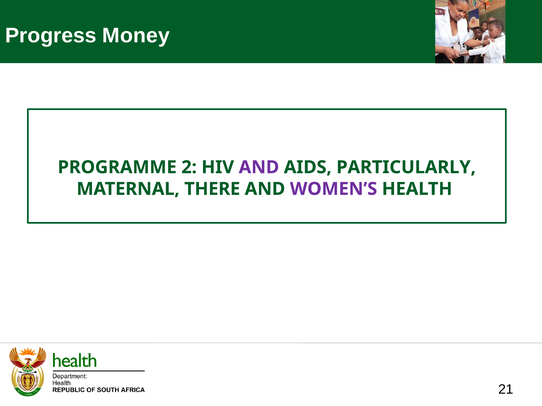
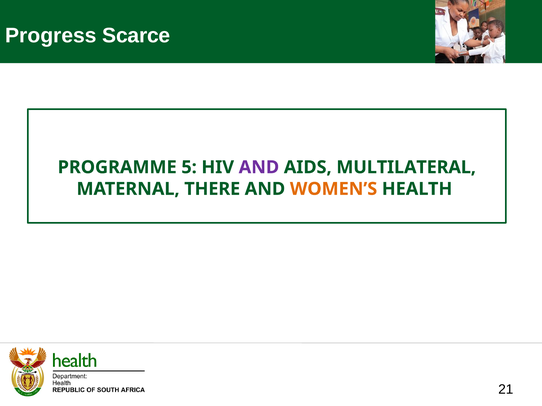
Money: Money -> Scarce (136, 36)
2: 2 -> 5 (189, 167)
PARTICULARLY: PARTICULARLY -> MULTILATERAL (406, 167)
WOMEN’S colour: purple -> orange (334, 189)
